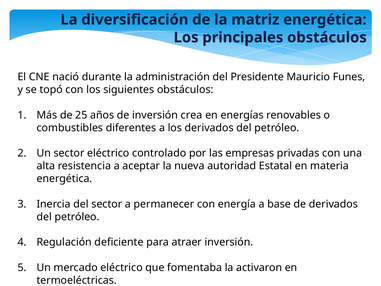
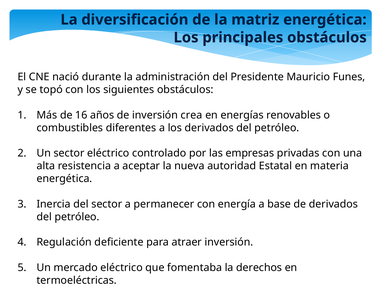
25: 25 -> 16 (81, 115)
activaron: activaron -> derechos (259, 267)
